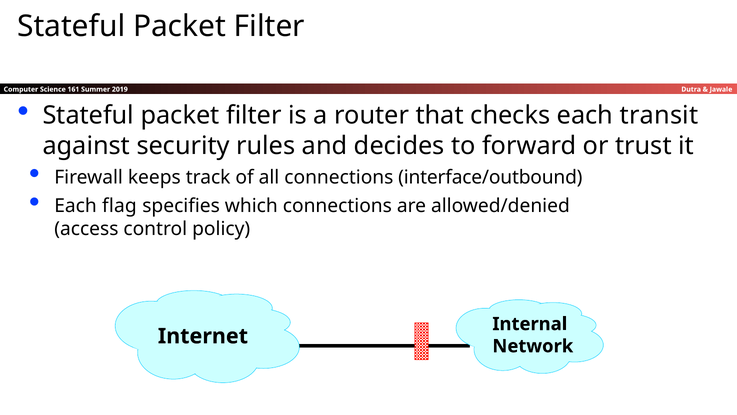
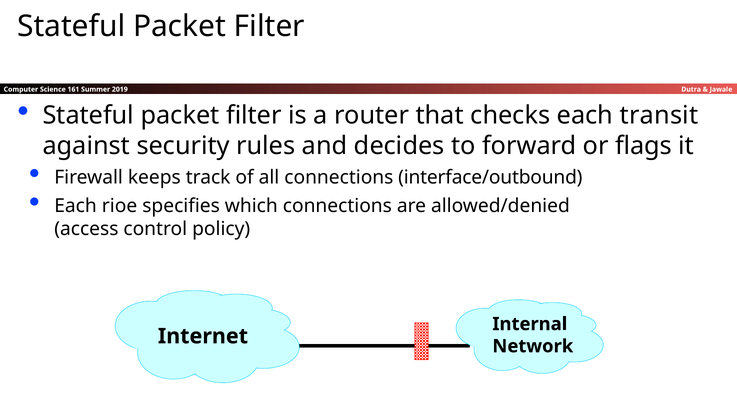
trust: trust -> flags (643, 146)
flag: flag -> rioe (120, 206)
